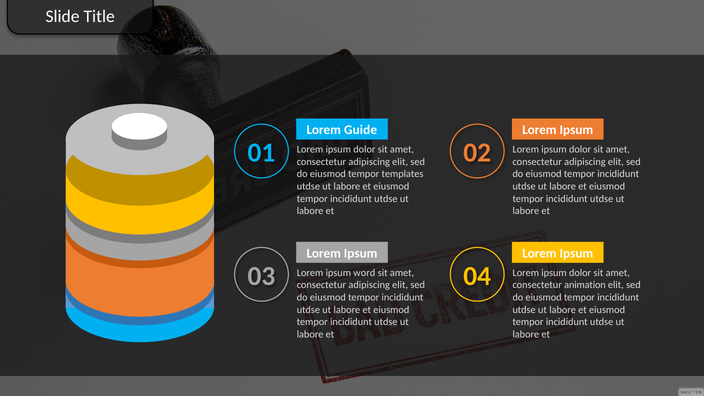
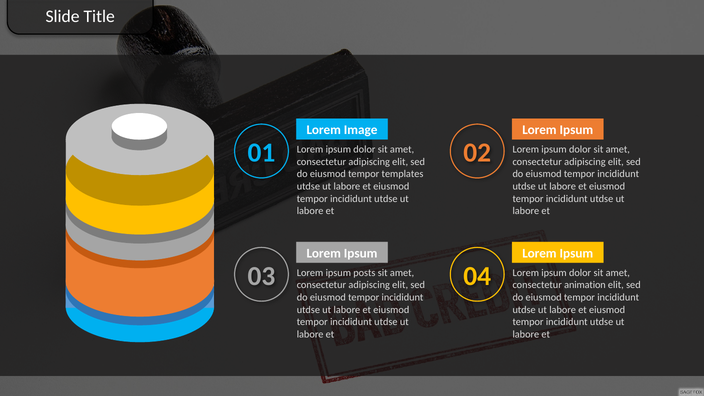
Guide: Guide -> Image (361, 130)
word: word -> posts (364, 273)
